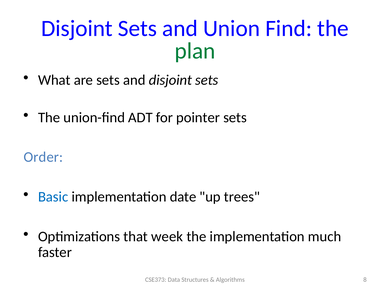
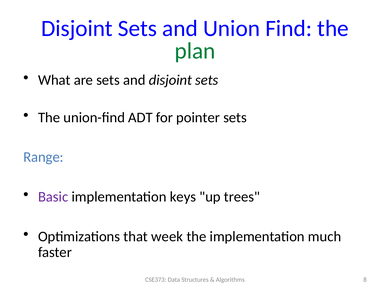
Order: Order -> Range (44, 157)
Basic colour: blue -> purple (53, 196)
date: date -> keys (183, 196)
